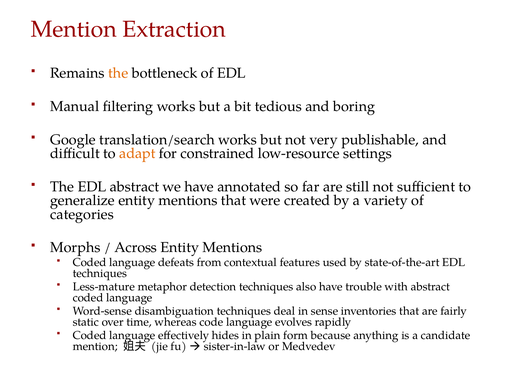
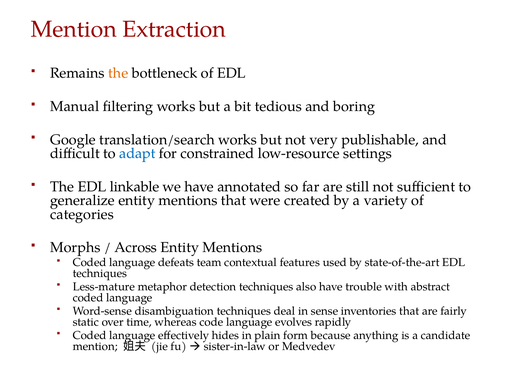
adapt colour: orange -> blue (137, 153)
EDL abstract: abstract -> linkable (135, 186)
from: from -> team (209, 262)
